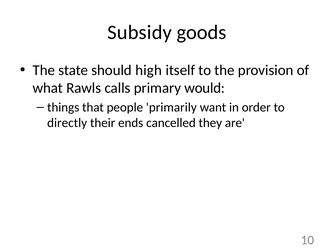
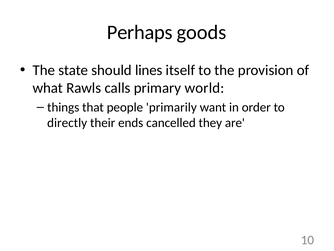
Subsidy: Subsidy -> Perhaps (140, 32)
high: high -> lines (149, 70)
would: would -> world (204, 88)
